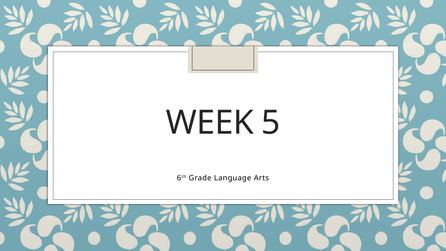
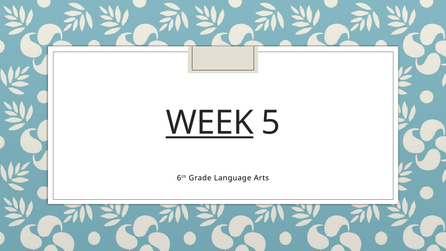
WEEK underline: none -> present (210, 123)
